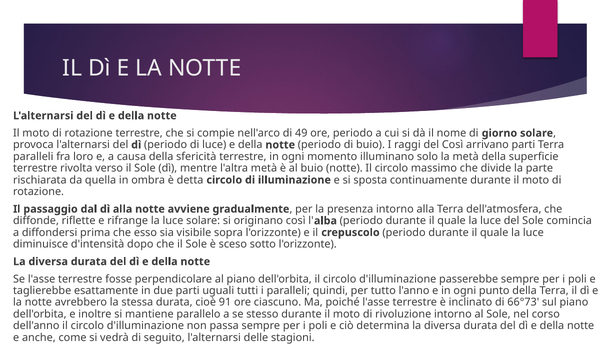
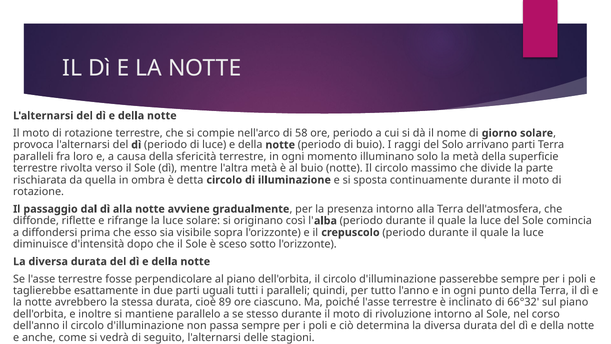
49: 49 -> 58 (301, 133)
del Così: Così -> Solo (453, 145)
91: 91 -> 89 (225, 302)
66°73: 66°73 -> 66°32 (523, 302)
